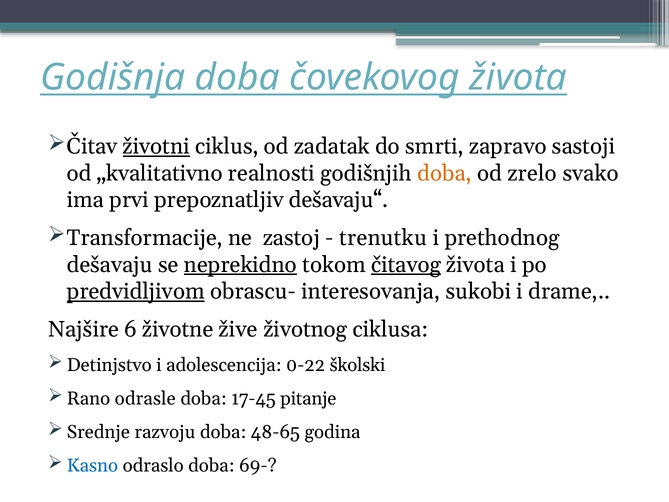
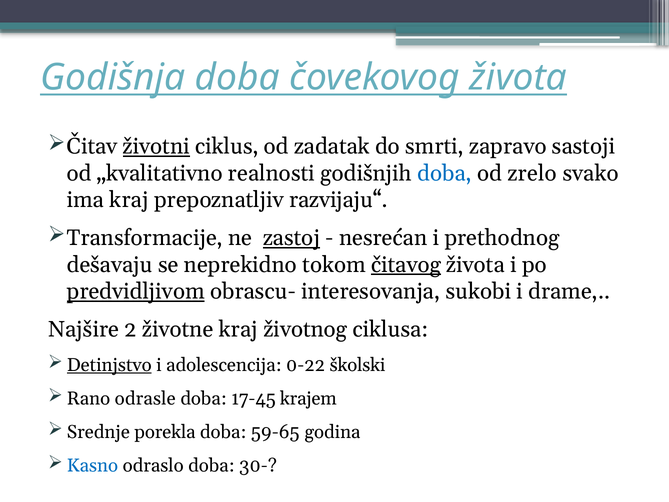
doba colour: orange -> blue (444, 173)
ima prvi: prvi -> kraj (129, 200)
dešavaju“: dešavaju“ -> razvijaju“ (339, 200)
zastoj underline: none -> present (292, 238)
trenutku: trenutku -> nesrećan (383, 238)
neprekidno underline: present -> none (240, 265)
6: 6 -> 2 (131, 329)
životne žive: žive -> kraj (238, 329)
Detinjstvo underline: none -> present (109, 365)
pitanje: pitanje -> krajem (308, 398)
razvoju: razvoju -> porekla (165, 432)
48-65: 48-65 -> 59-65 (275, 432)
69-: 69- -> 30- (258, 465)
